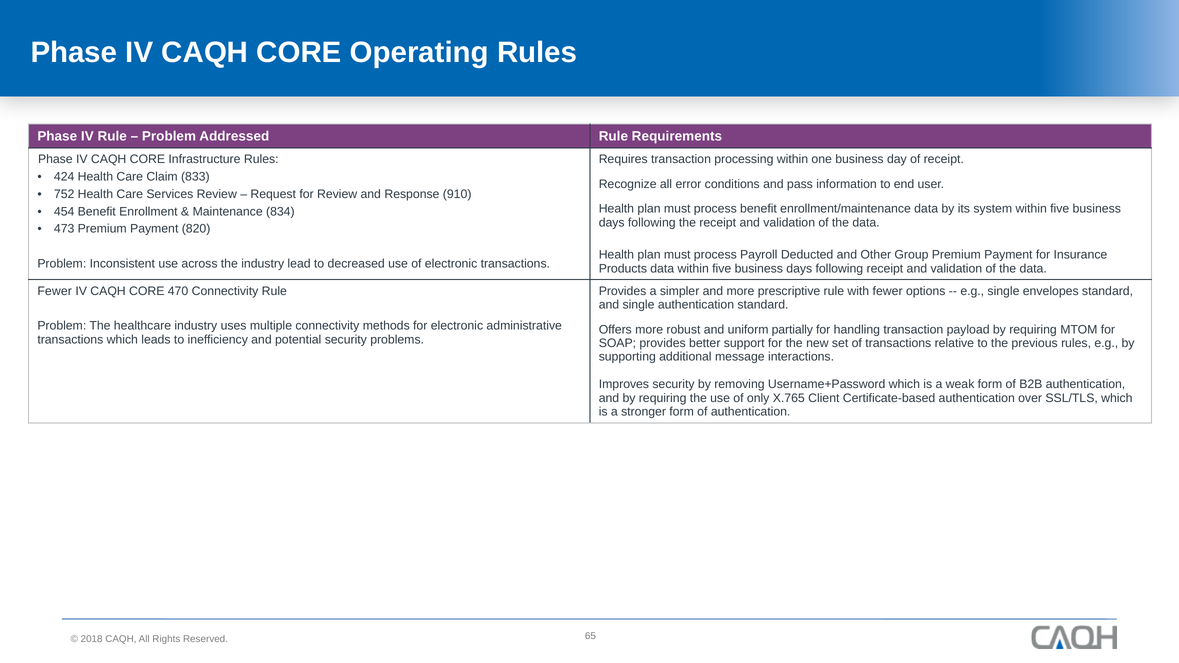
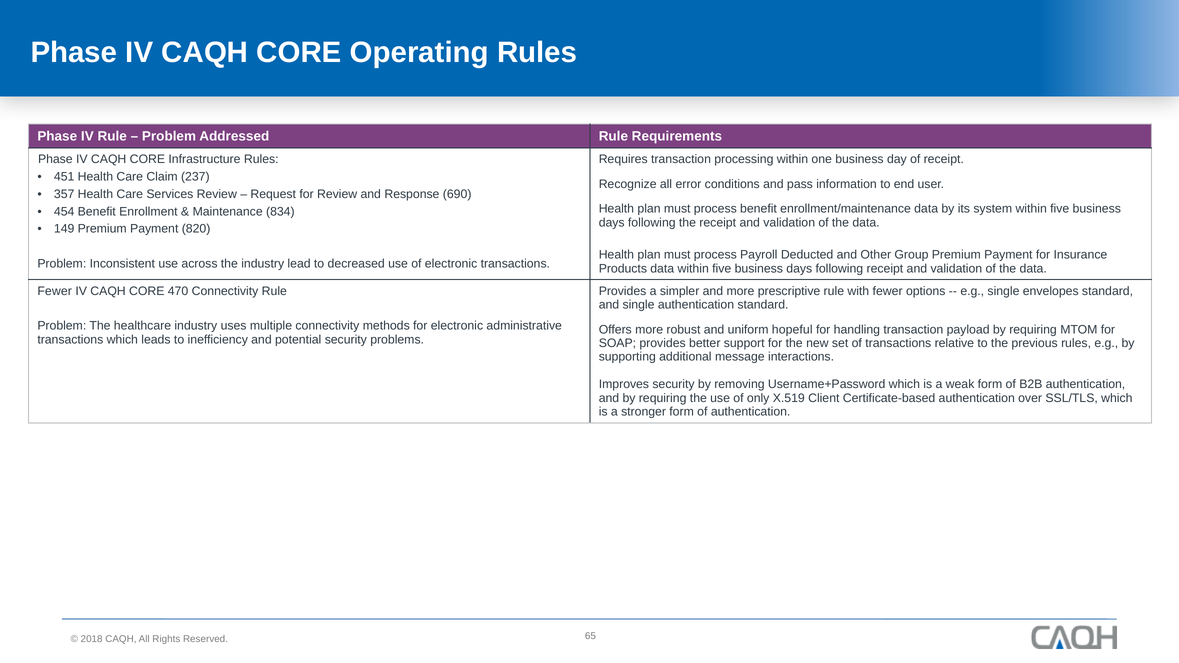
424: 424 -> 451 (64, 177)
833: 833 -> 237 (195, 177)
752: 752 -> 357 (64, 194)
910: 910 -> 690 (457, 194)
473: 473 -> 149 (64, 229)
partially: partially -> hopeful (792, 330)
X.765: X.765 -> X.519 (789, 398)
